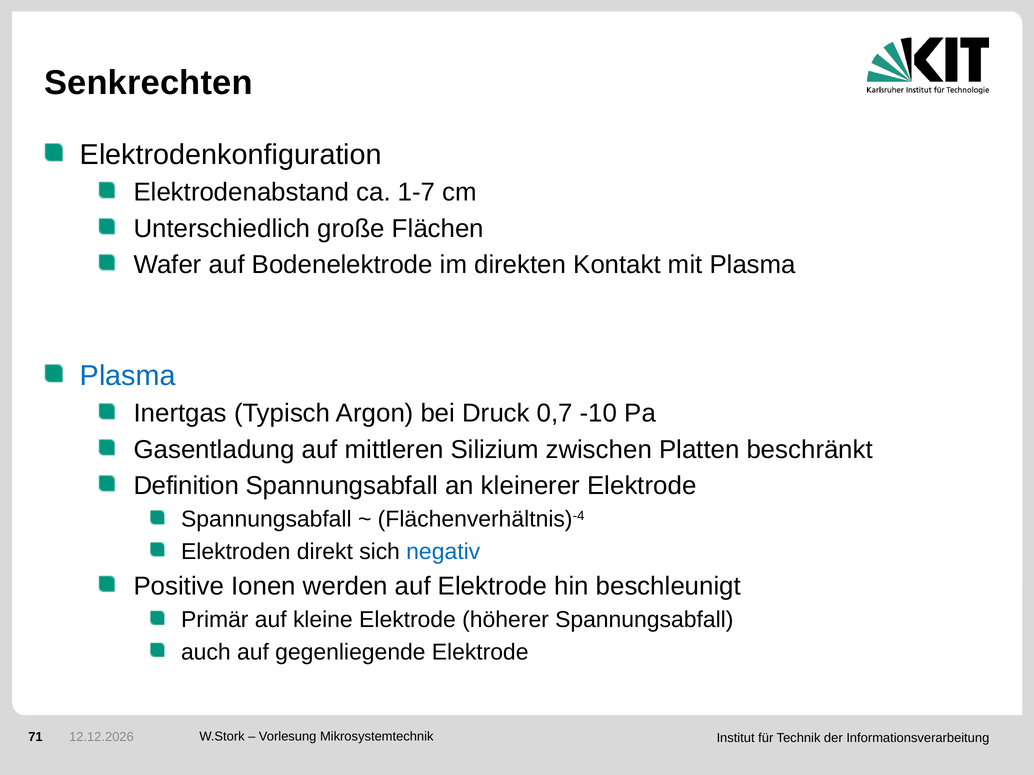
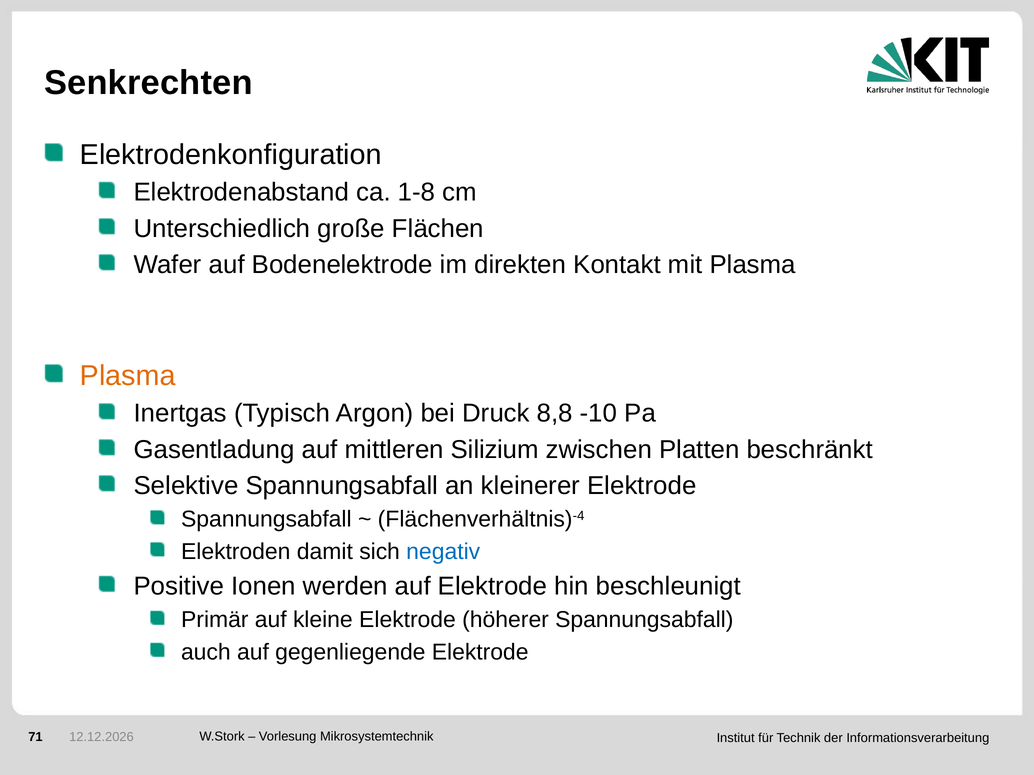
1-7: 1-7 -> 1-8 (416, 192)
Plasma colour: blue -> orange (128, 376)
0,7: 0,7 -> 8,8 (555, 414)
Definition: Definition -> Selektive (186, 486)
direkt: direkt -> damit (325, 552)
